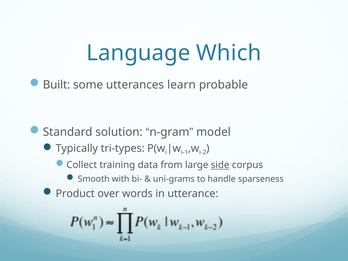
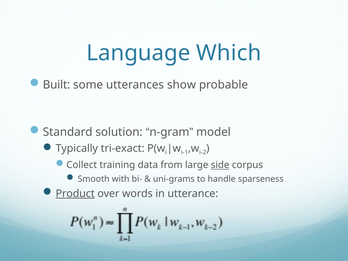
learn: learn -> show (181, 85)
tri-types: tri-types -> tri-exact (123, 148)
Product underline: none -> present (75, 194)
